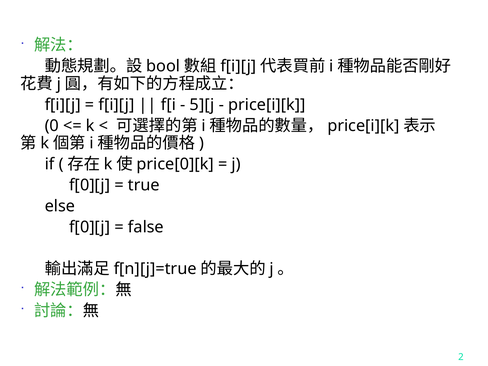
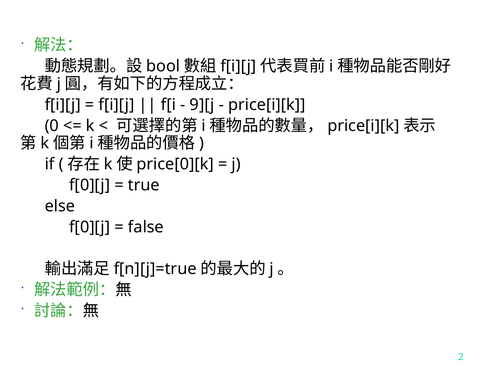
5][j: 5][j -> 9][j (202, 105)
